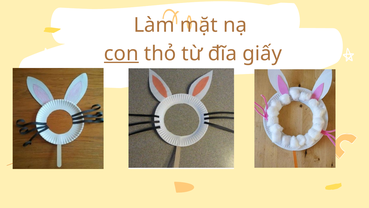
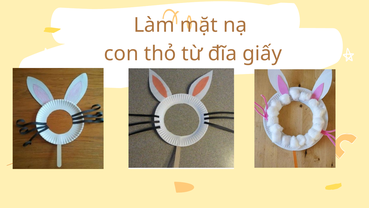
con underline: present -> none (121, 54)
